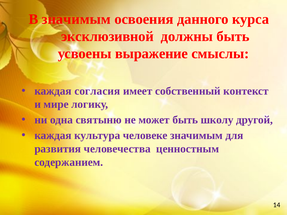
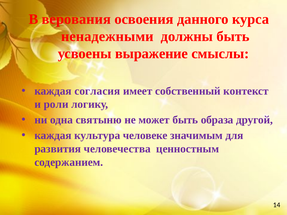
В значимым: значимым -> верования (76, 19)
эксклюзивной: эксклюзивной -> ненадежными (107, 36)
мире: мире -> роли (56, 104)
школу: школу -> образа (217, 120)
